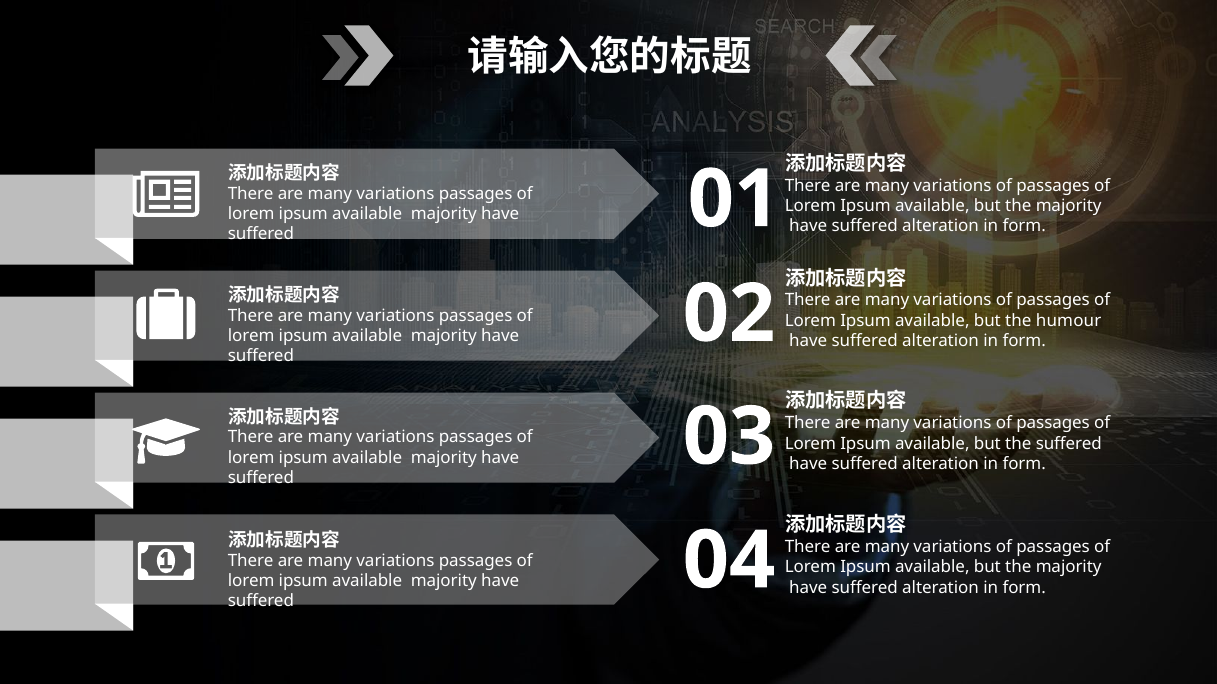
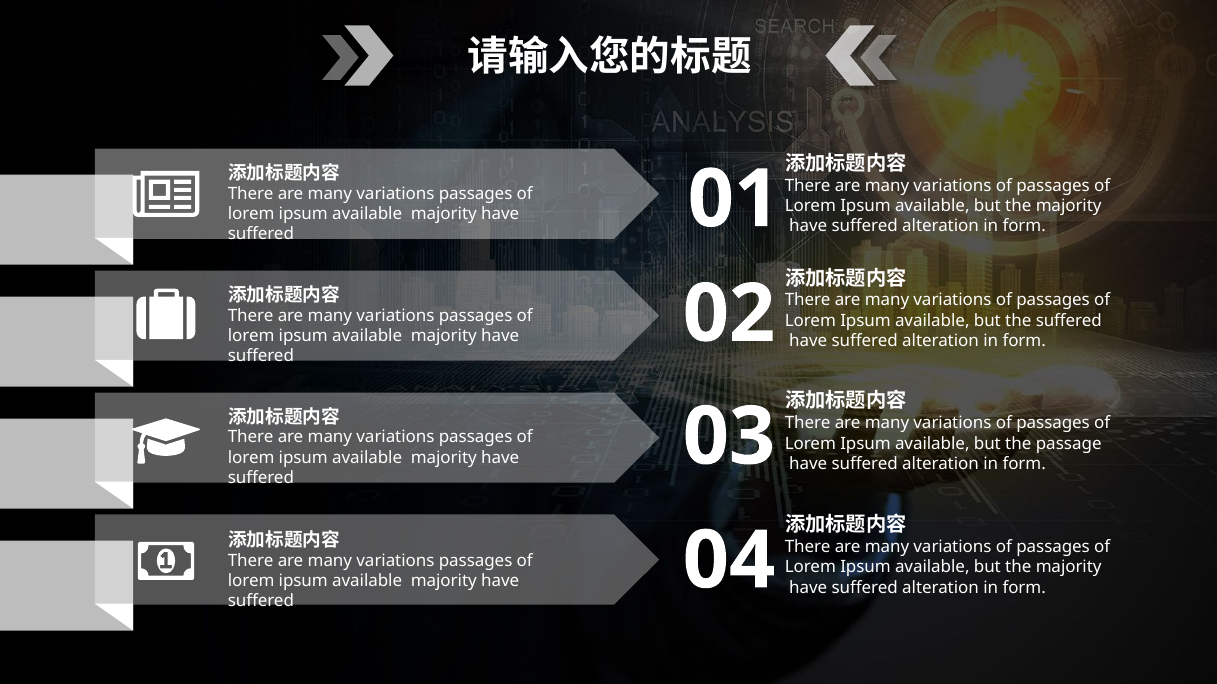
the humour: humour -> suffered (1069, 321)
the suffered: suffered -> passage (1069, 444)
